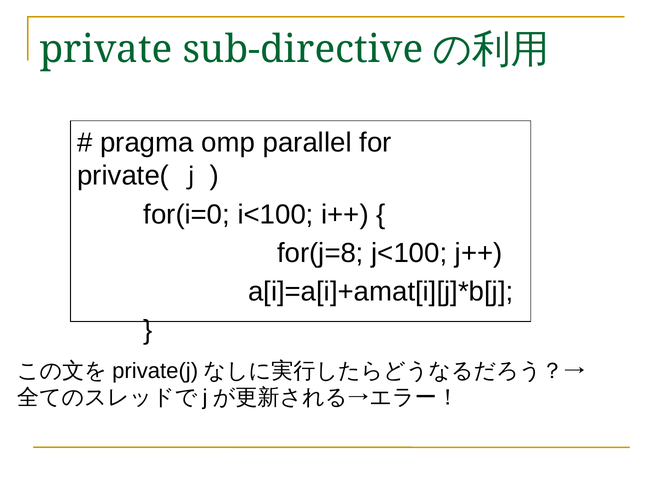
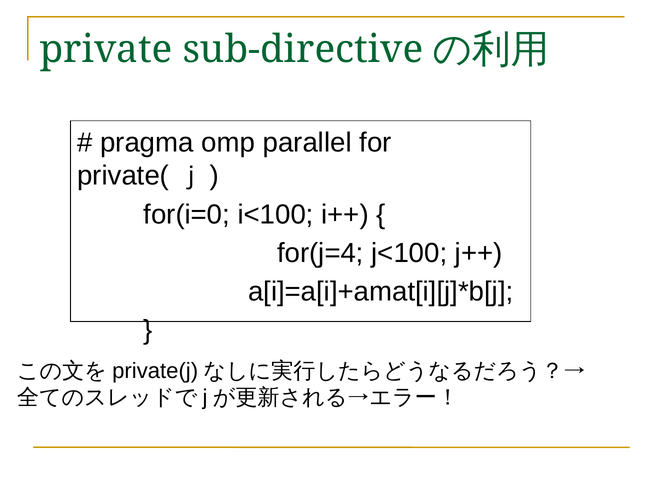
for(j=8: for(j=8 -> for(j=4 (320, 253)
